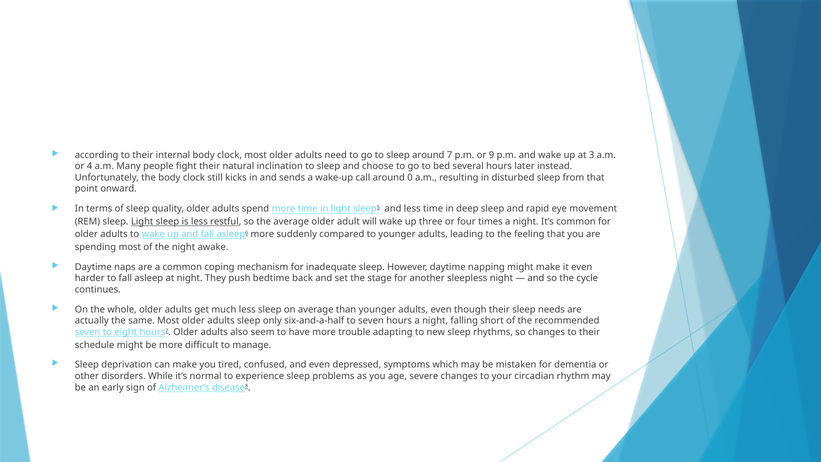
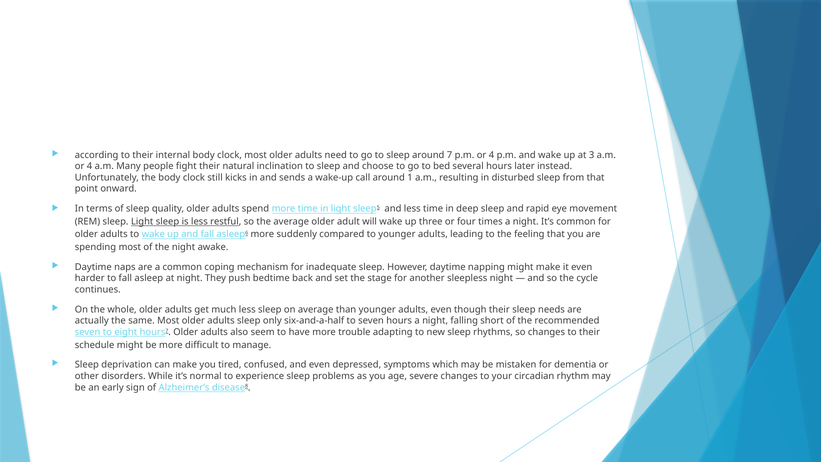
p.m or 9: 9 -> 4 (491, 155)
0: 0 -> 1 (410, 177)
